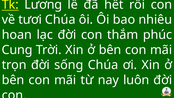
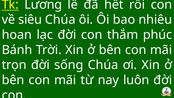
tươi: tươi -> siêu (30, 20)
Cung: Cung -> Bánh (17, 50)
